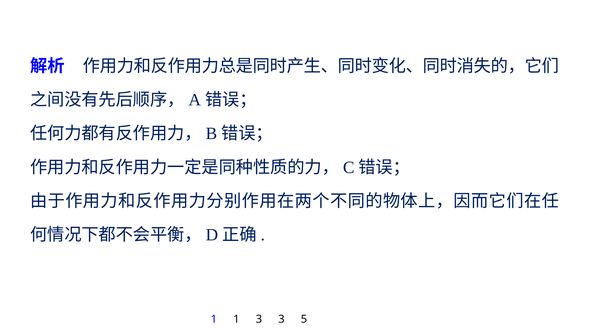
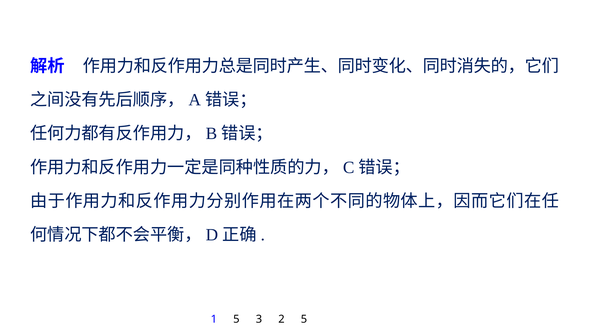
1 1: 1 -> 5 (236, 320)
3 3: 3 -> 2 (281, 320)
